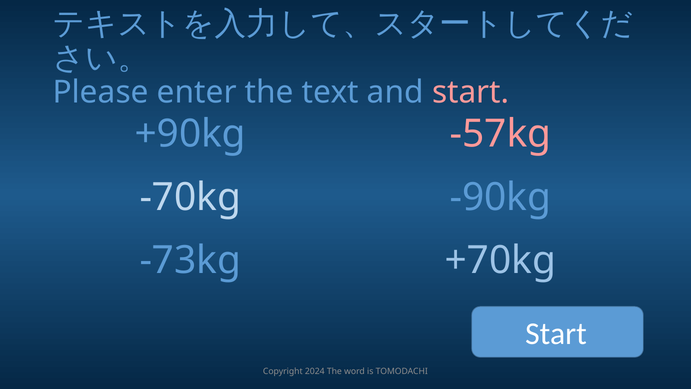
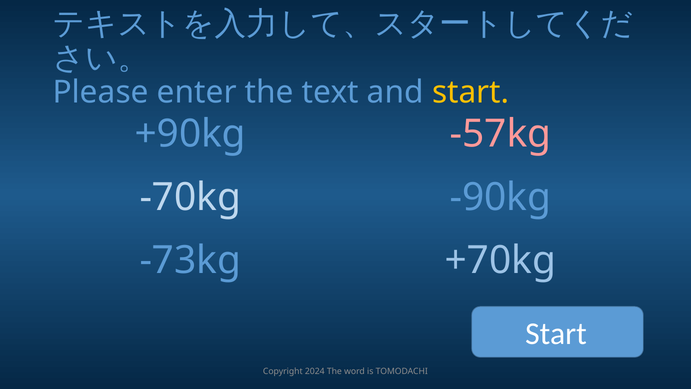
start colour: pink -> yellow (471, 92)
